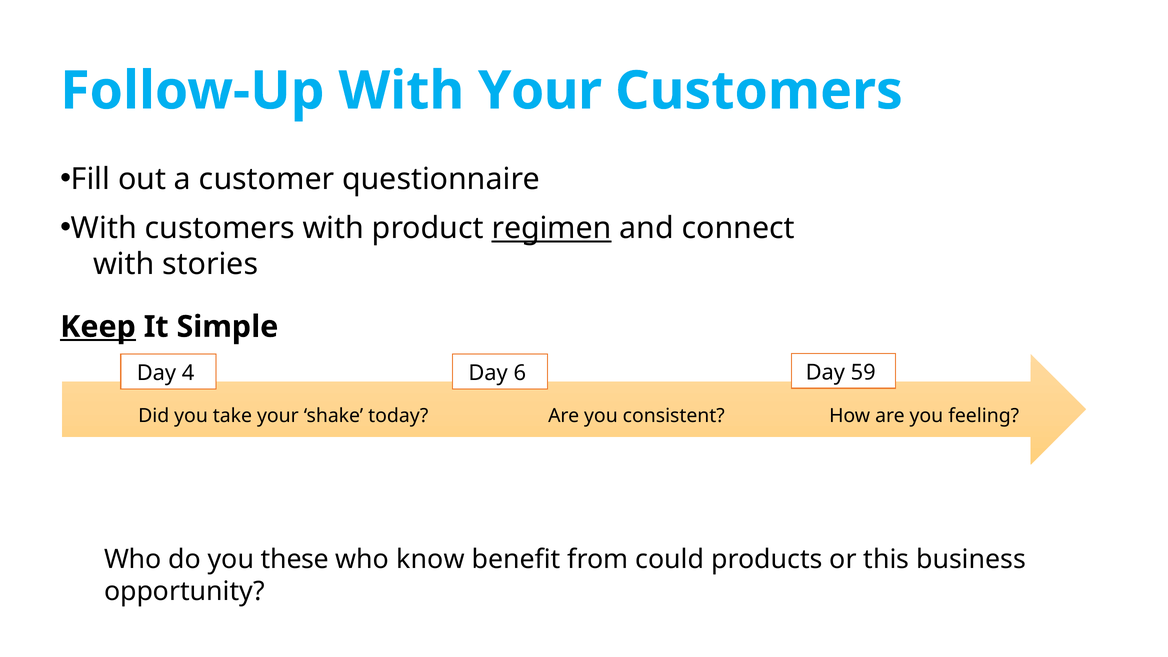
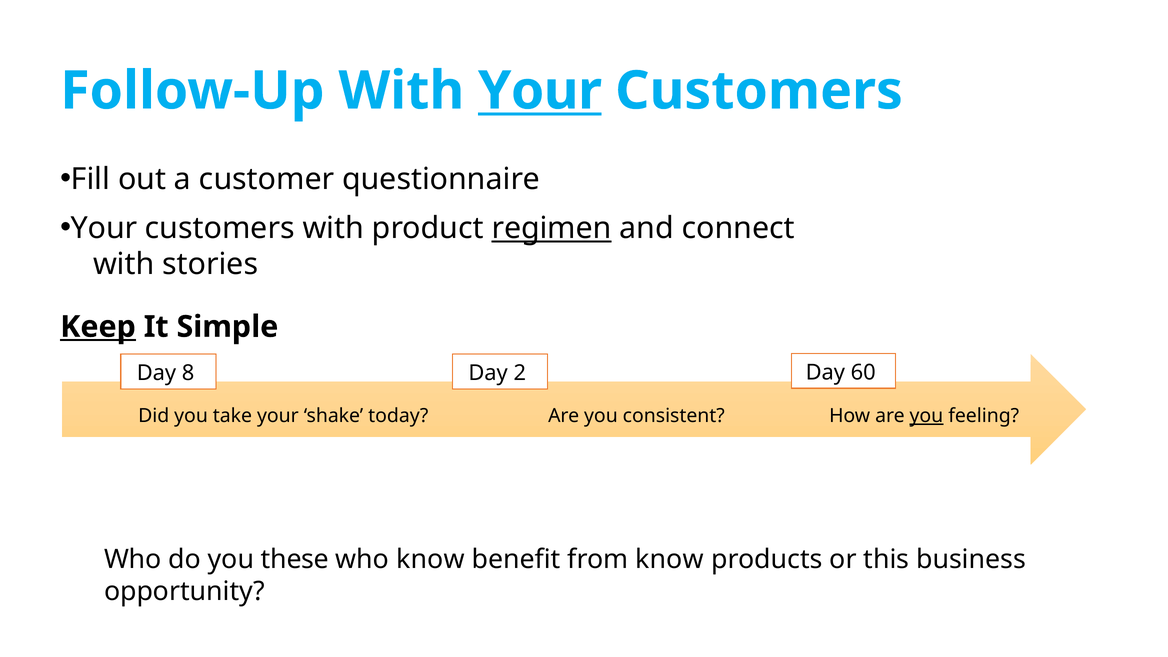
Your underline: none -> present (540, 91)
With: With -> Your (104, 228)
4: 4 -> 8 (188, 373)
6: 6 -> 2 (520, 373)
59: 59 -> 60 (863, 372)
you underline: none -> present (926, 416)
from could: could -> know (670, 560)
